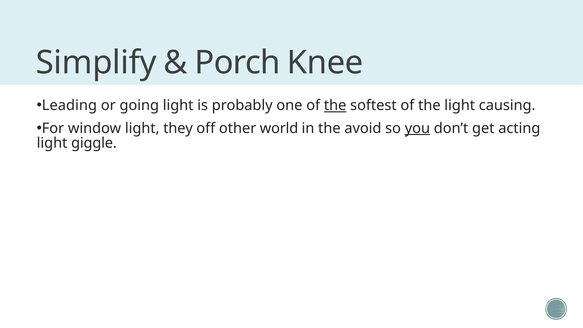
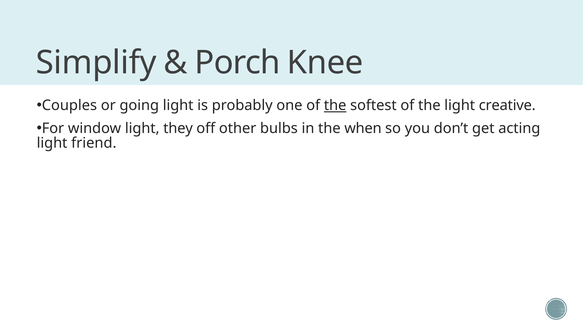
Leading: Leading -> Couples (69, 105)
causing: causing -> creative (507, 105)
world: world -> bulbs (279, 128)
avoid: avoid -> when (363, 128)
you underline: present -> none (417, 128)
giggle: giggle -> friend (94, 143)
